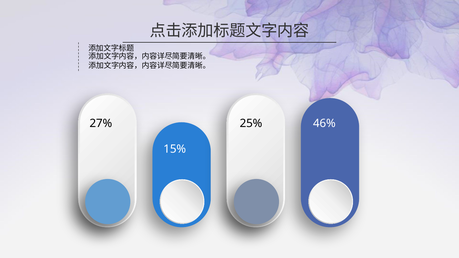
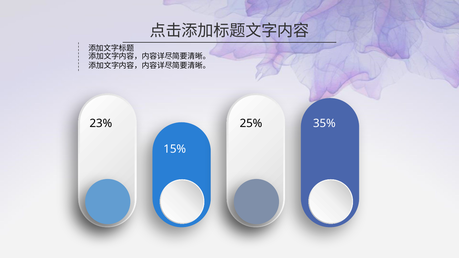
27%: 27% -> 23% (101, 124)
46%: 46% -> 35% (324, 124)
